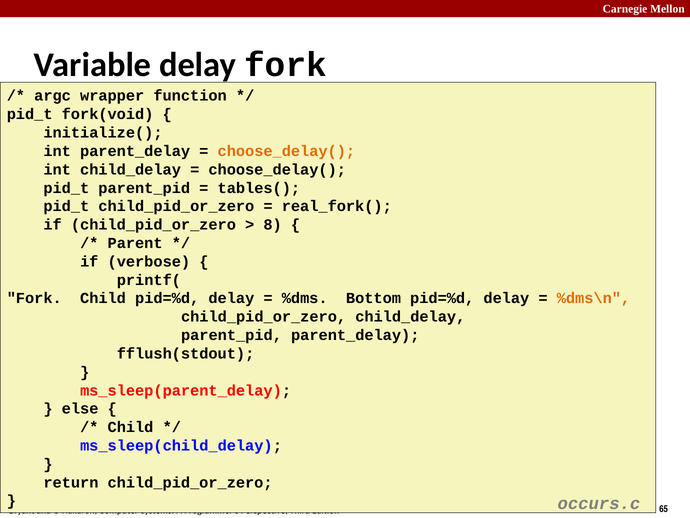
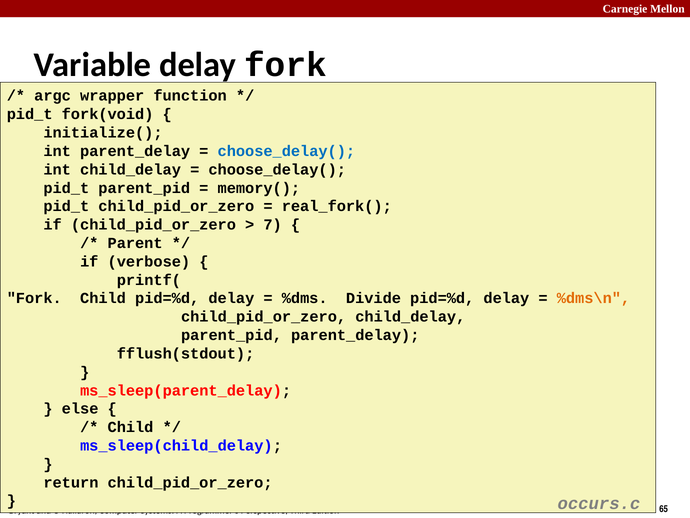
choose_delay( colour: orange -> blue (286, 151)
tables(: tables( -> memory( (259, 188)
8: 8 -> 7 (273, 225)
Bottom: Bottom -> Divide (374, 298)
